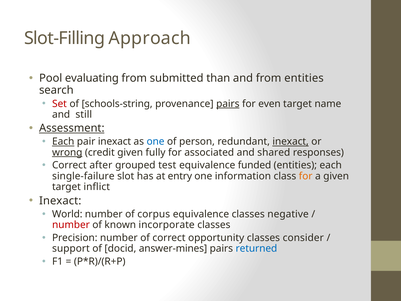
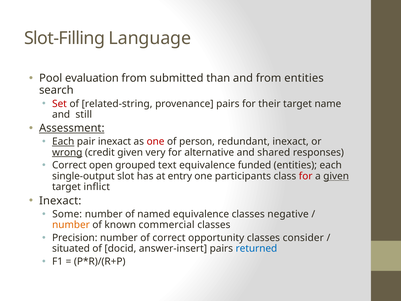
Approach: Approach -> Language (150, 38)
evaluating: evaluating -> evaluation (92, 78)
schools-string: schools-string -> related-string (117, 104)
pairs underline: present -> none (228, 104)
even: even -> their (269, 104)
one colour: blue -> red (156, 142)
inexact underline: present -> none (291, 142)
fully: fully -> very (156, 152)
associated: associated -> alternative (209, 152)
after: after -> open (101, 165)
test: test -> text (167, 165)
single-failure: single-failure -> single-output (83, 176)
information: information -> participants (243, 176)
for colour: orange -> red (306, 176)
given underline: none -> present (336, 176)
World: World -> Some (67, 214)
corpus: corpus -> named (154, 214)
number colour: red -> orange (71, 225)
incorporate: incorporate -> commercial (167, 225)
support: support -> situated (71, 248)
answer-mines: answer-mines -> answer-insert (173, 248)
